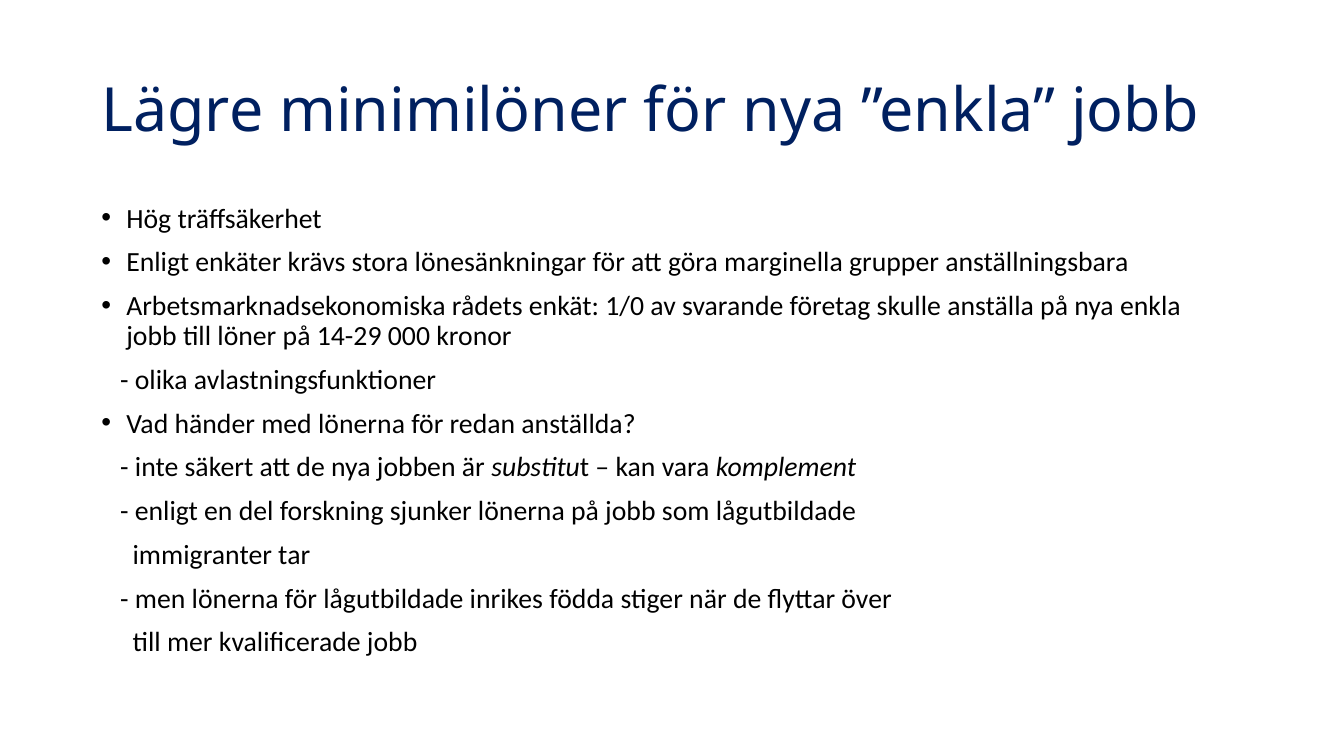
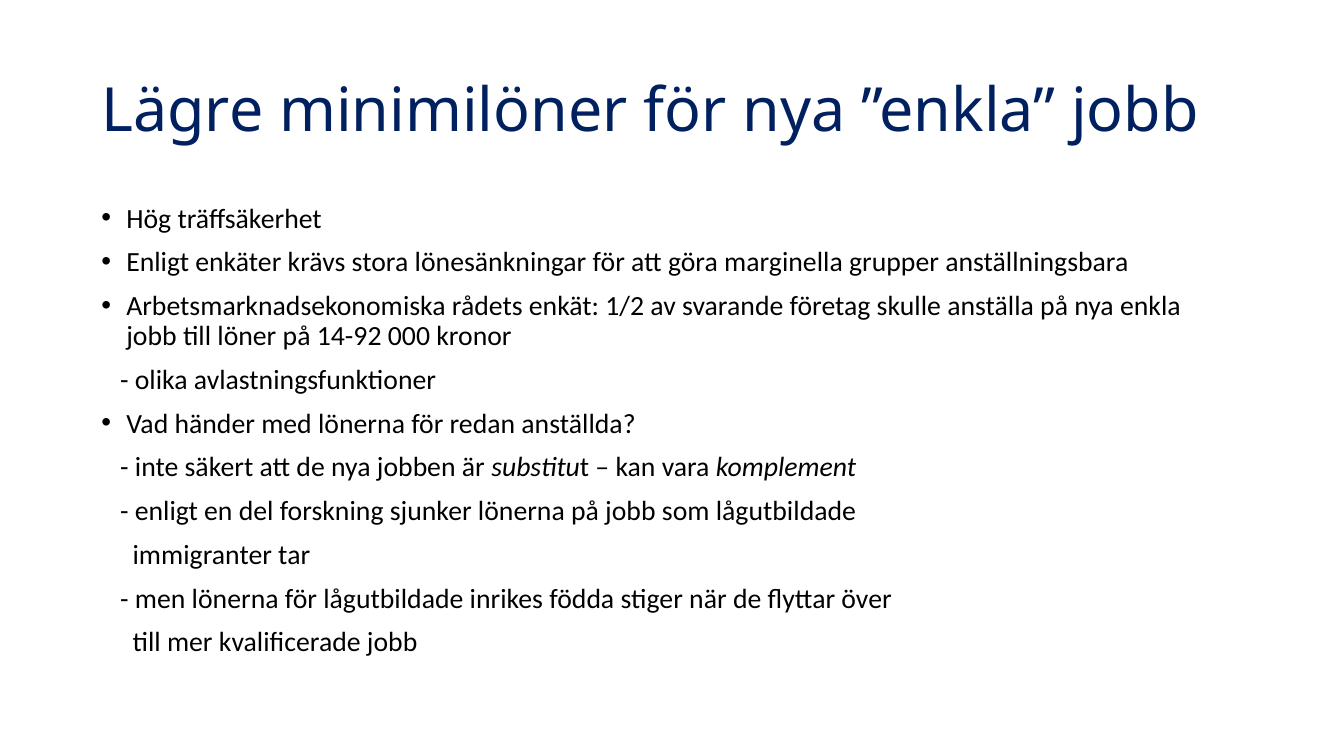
1/0: 1/0 -> 1/2 (625, 307)
14-29: 14-29 -> 14-92 (349, 336)
